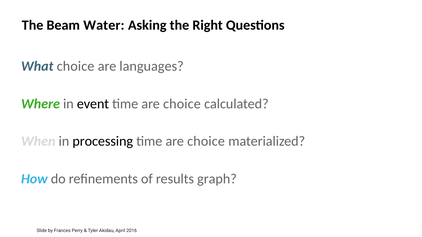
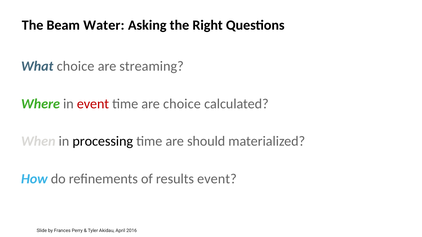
languages: languages -> streaming (152, 66)
event colour: black -> red (93, 104)
choice: choice -> should (206, 142)
results graph: graph -> event (217, 179)
